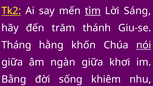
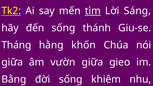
đến trăm: trăm -> sống (63, 28)
nói underline: present -> none (144, 45)
ngàn: ngàn -> vườn (63, 62)
khơi: khơi -> gieo (120, 62)
